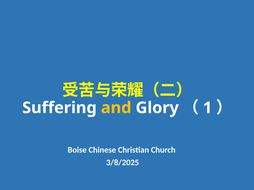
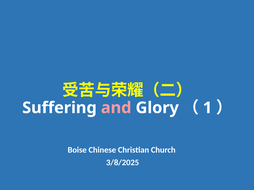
and colour: yellow -> pink (116, 108)
